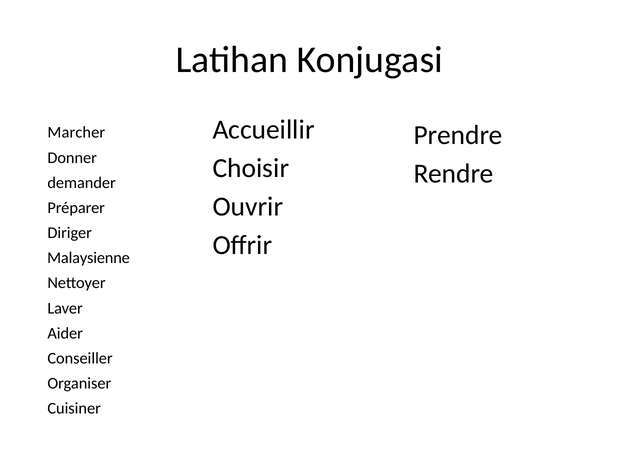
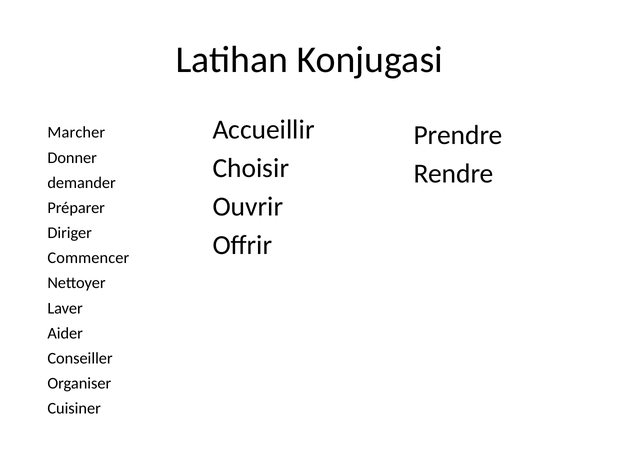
Malaysienne: Malaysienne -> Commencer (88, 258)
